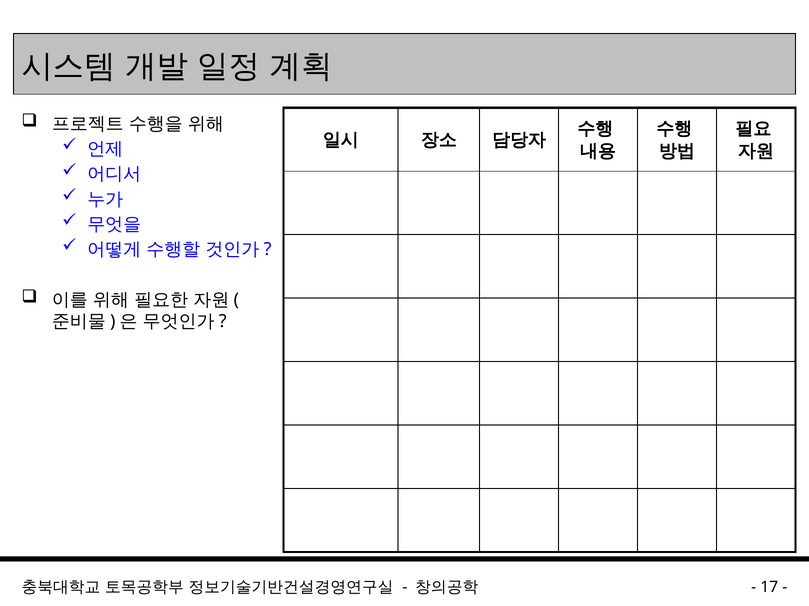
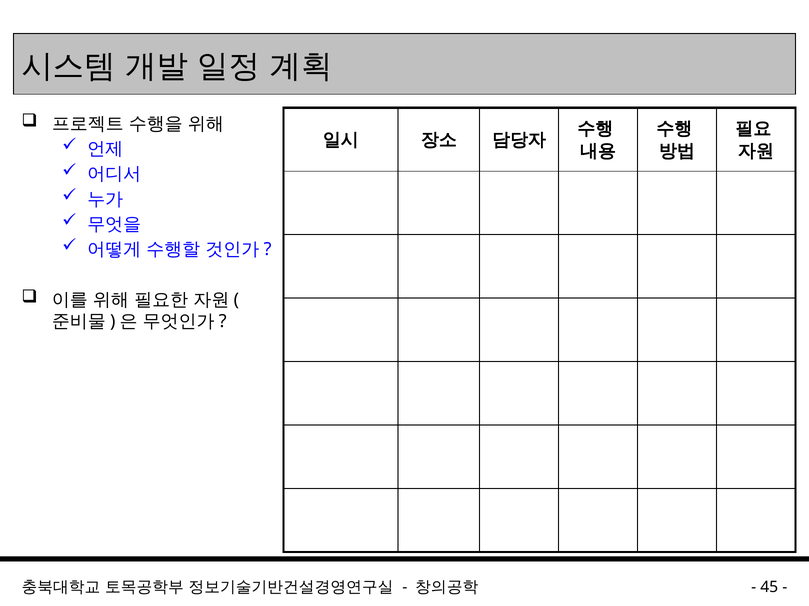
17: 17 -> 45 (769, 588)
